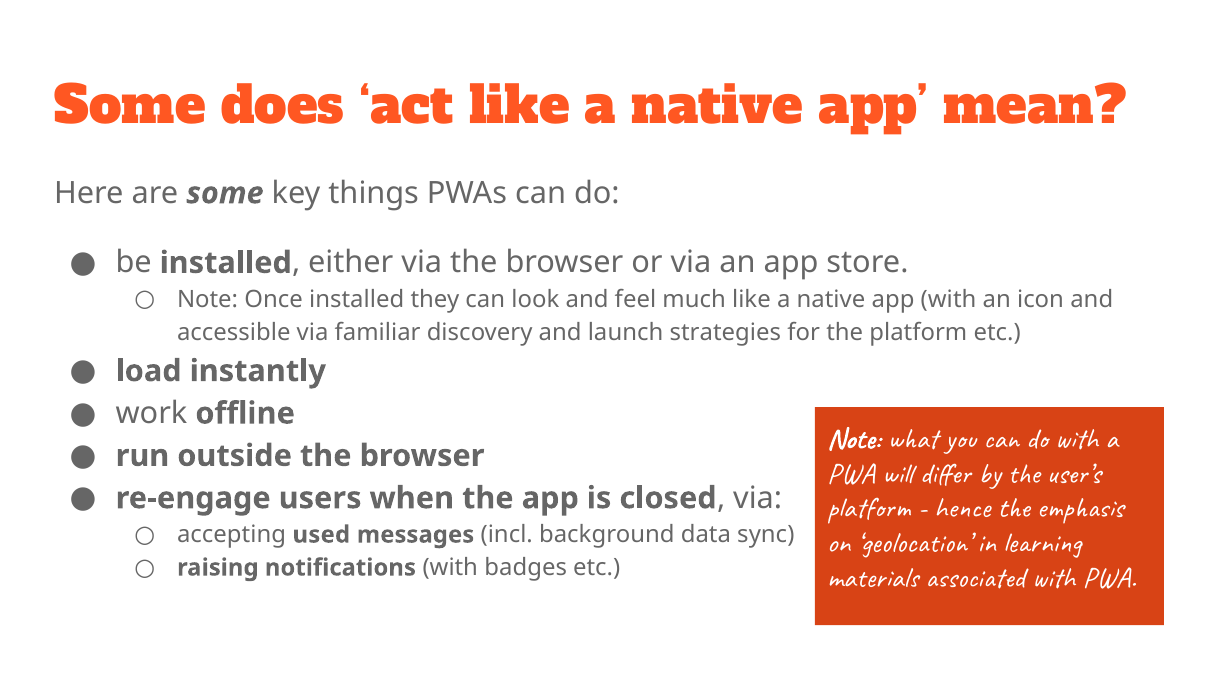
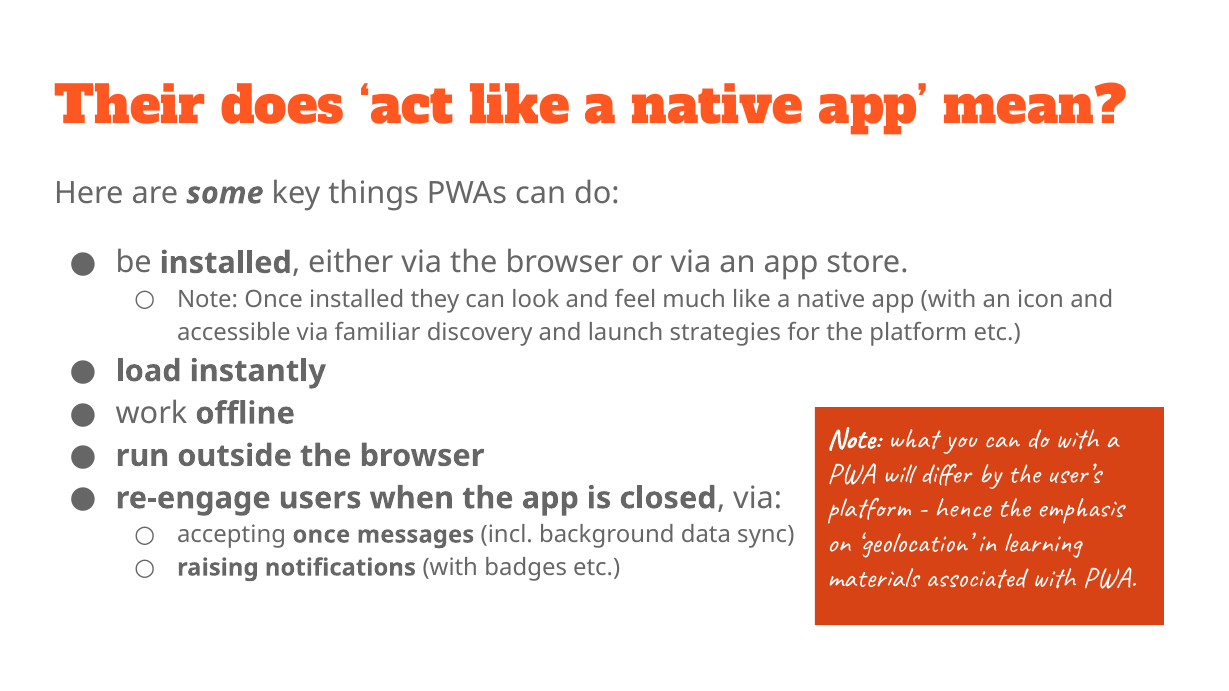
Some: Some -> Their (130, 106)
accepting used: used -> once (321, 535)
